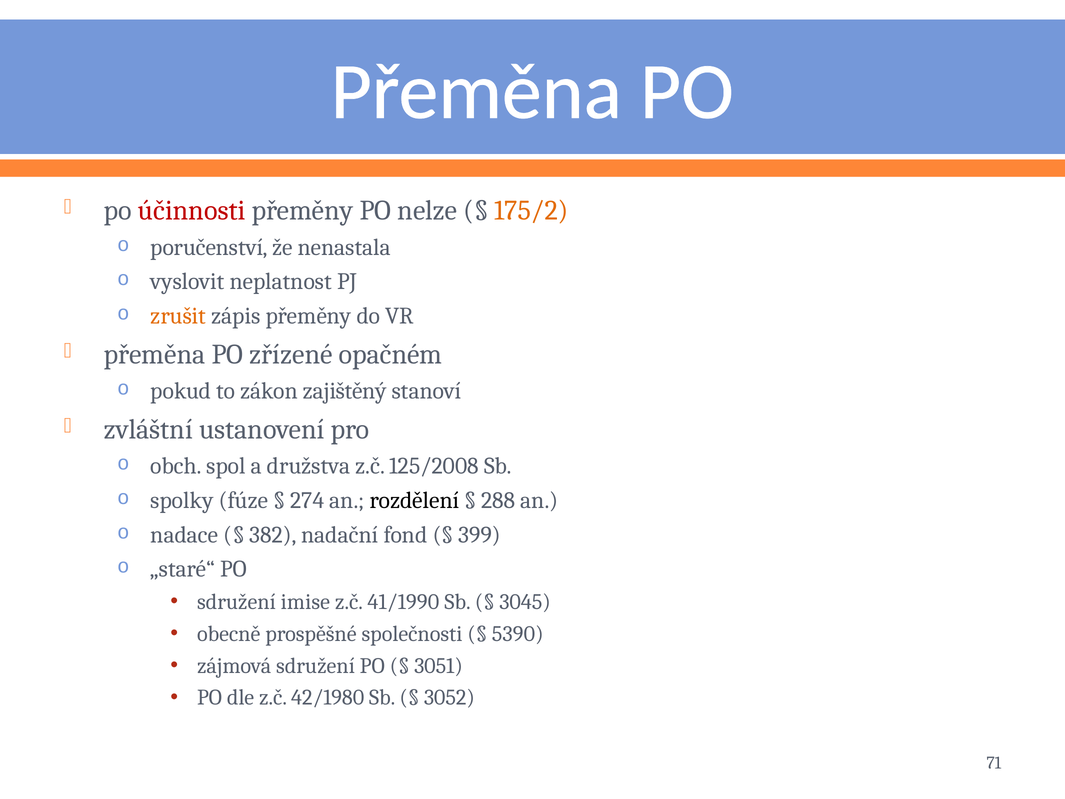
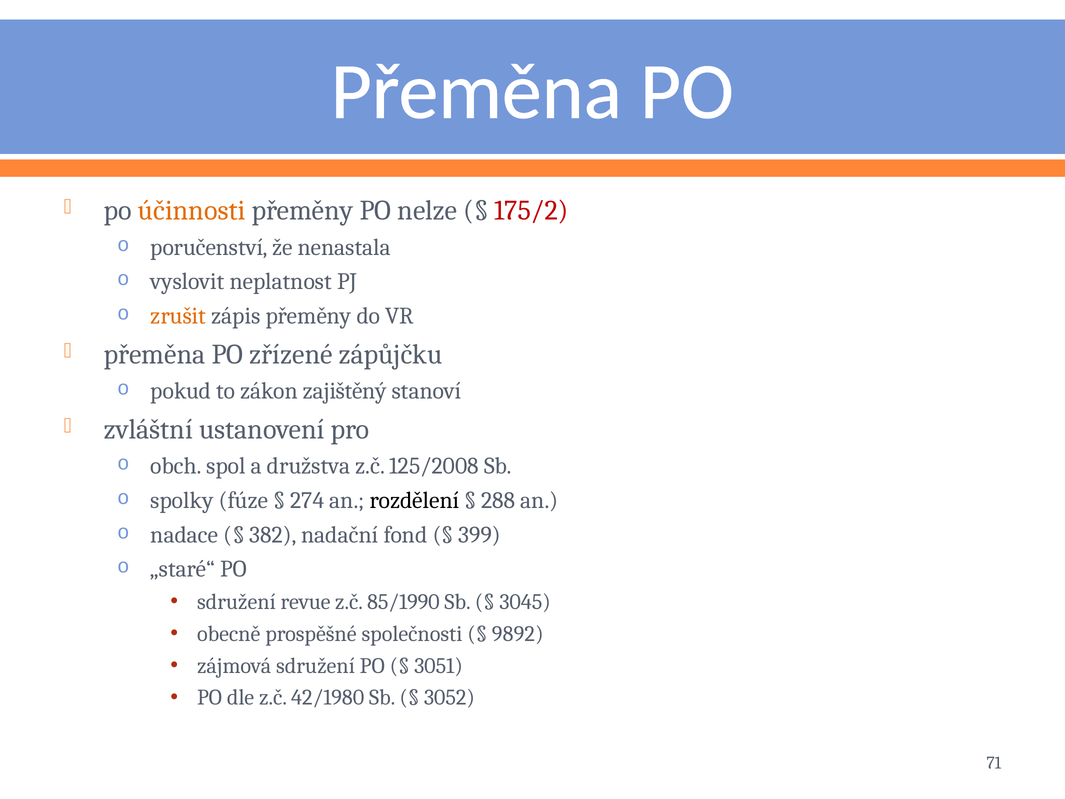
účinnosti colour: red -> orange (192, 211)
175/2 colour: orange -> red (531, 211)
opačném: opačném -> zápůjčku (390, 354)
imise: imise -> revue (306, 602)
41/1990: 41/1990 -> 85/1990 (403, 602)
5390: 5390 -> 9892 (518, 634)
